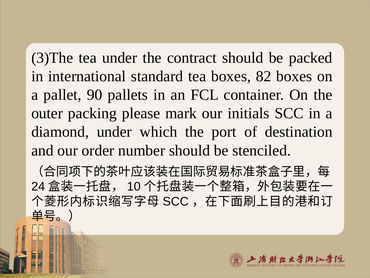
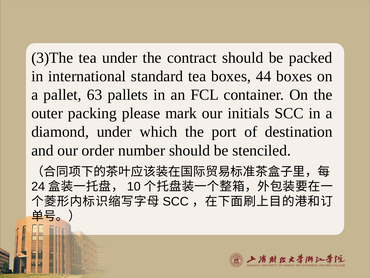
82: 82 -> 44 (264, 76)
90: 90 -> 63 (95, 95)
